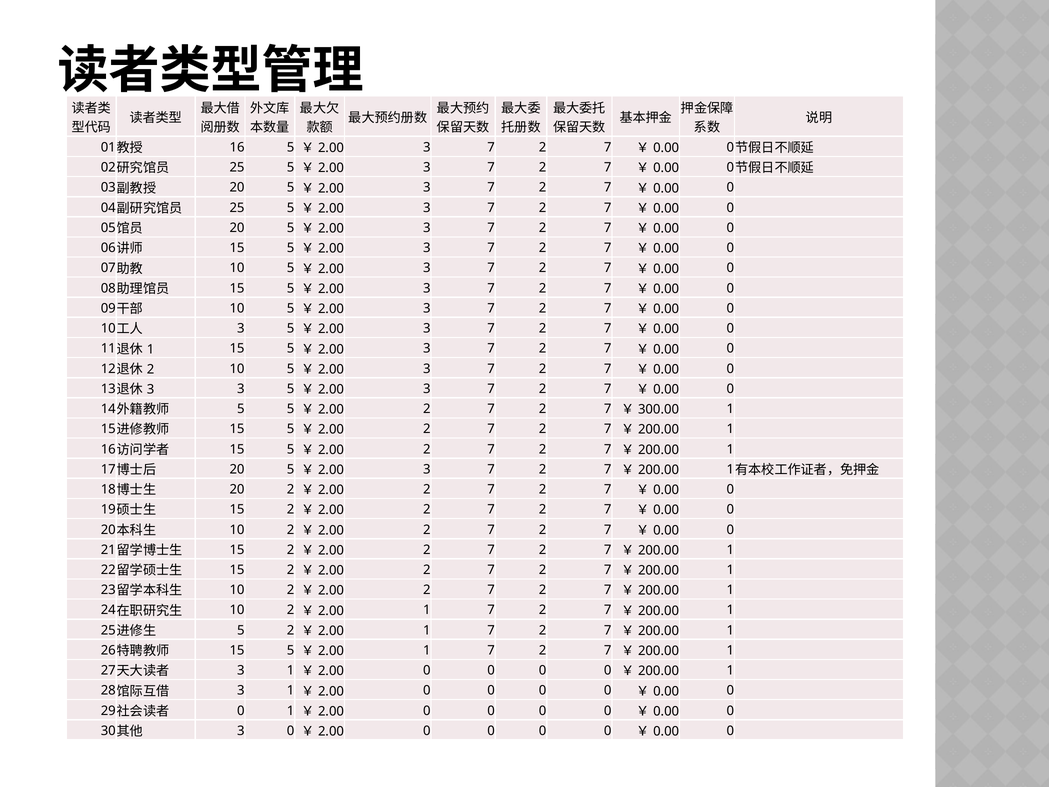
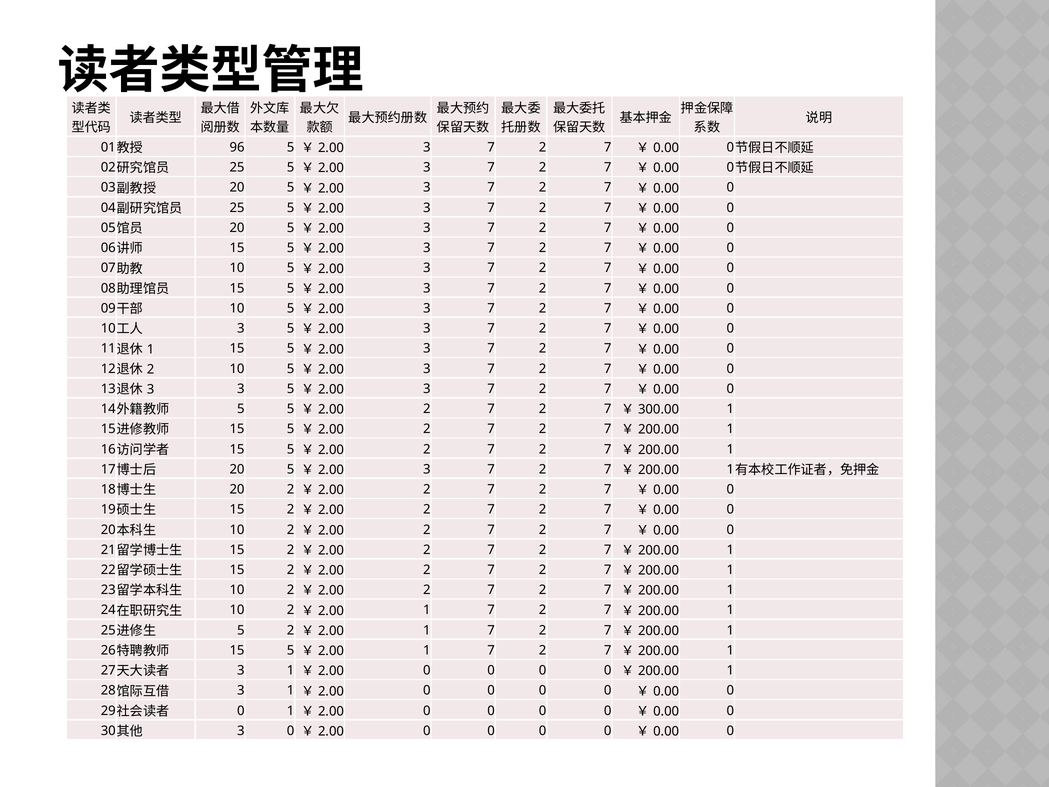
16: 16 -> 96 (237, 147)
